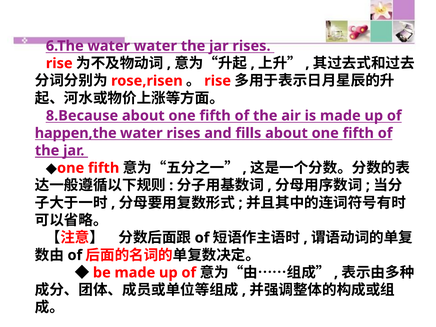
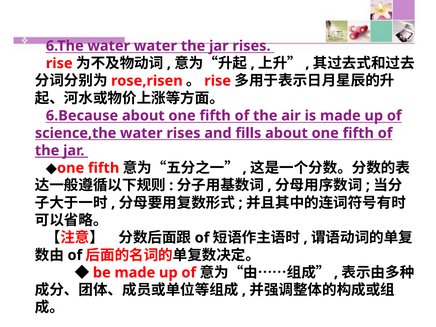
8.Because: 8.Because -> 6.Because (82, 116)
happen,the: happen,the -> science,the (76, 133)
